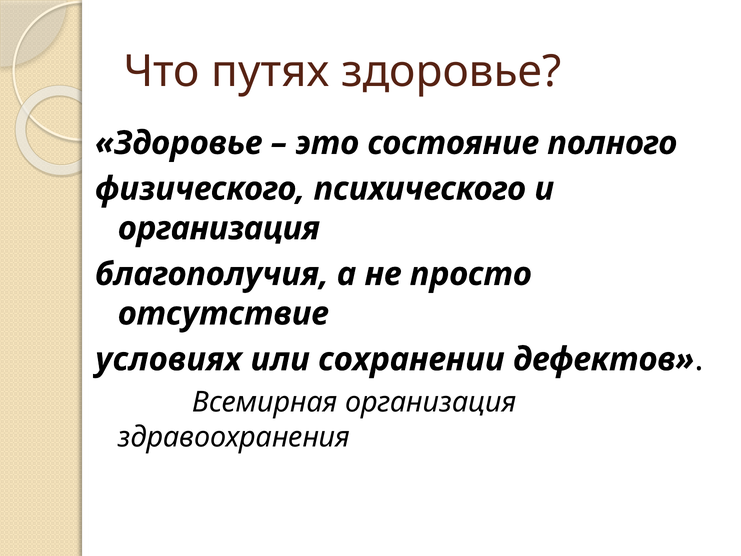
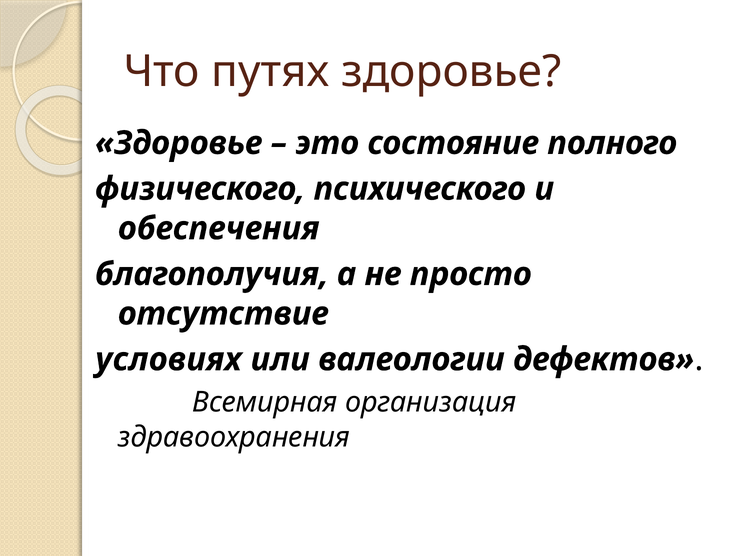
организация: организация -> обеспечения (219, 228)
сохранении: сохранении -> валеологии (412, 359)
